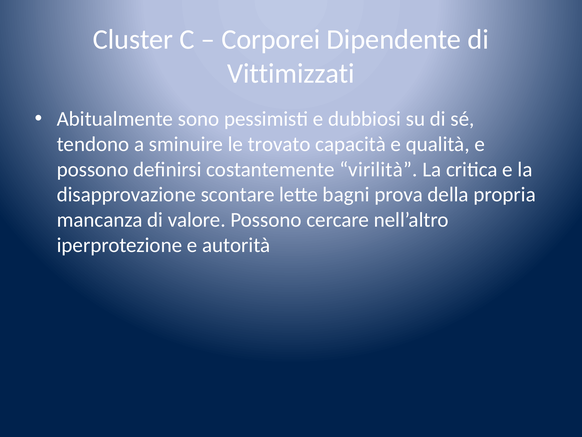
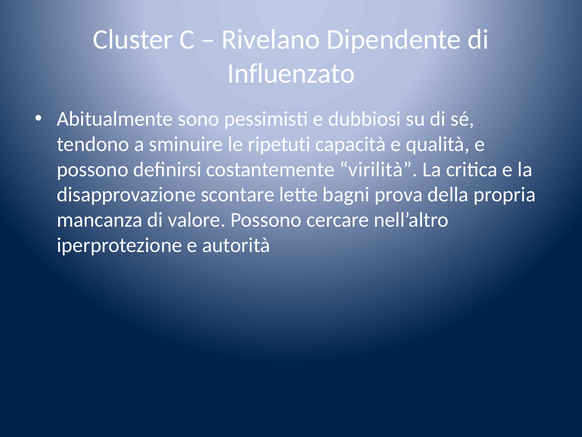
Corporei: Corporei -> Rivelano (271, 39)
Vittimizzati: Vittimizzati -> Influenzato (291, 73)
trovato: trovato -> ripetuti (279, 144)
